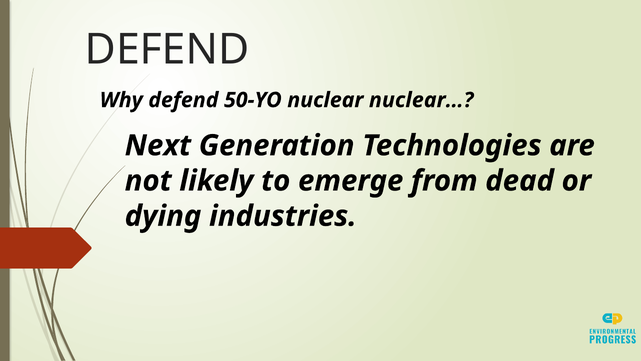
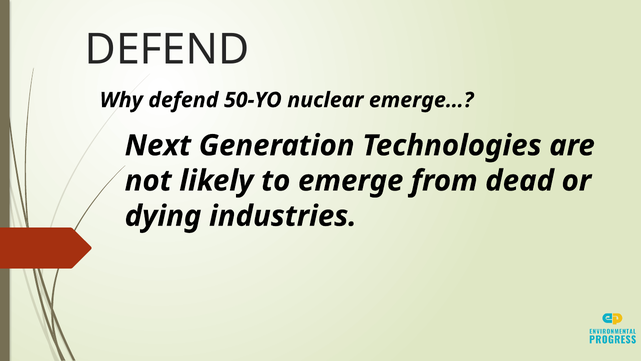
nuclear…: nuclear… -> emerge… (421, 100)
